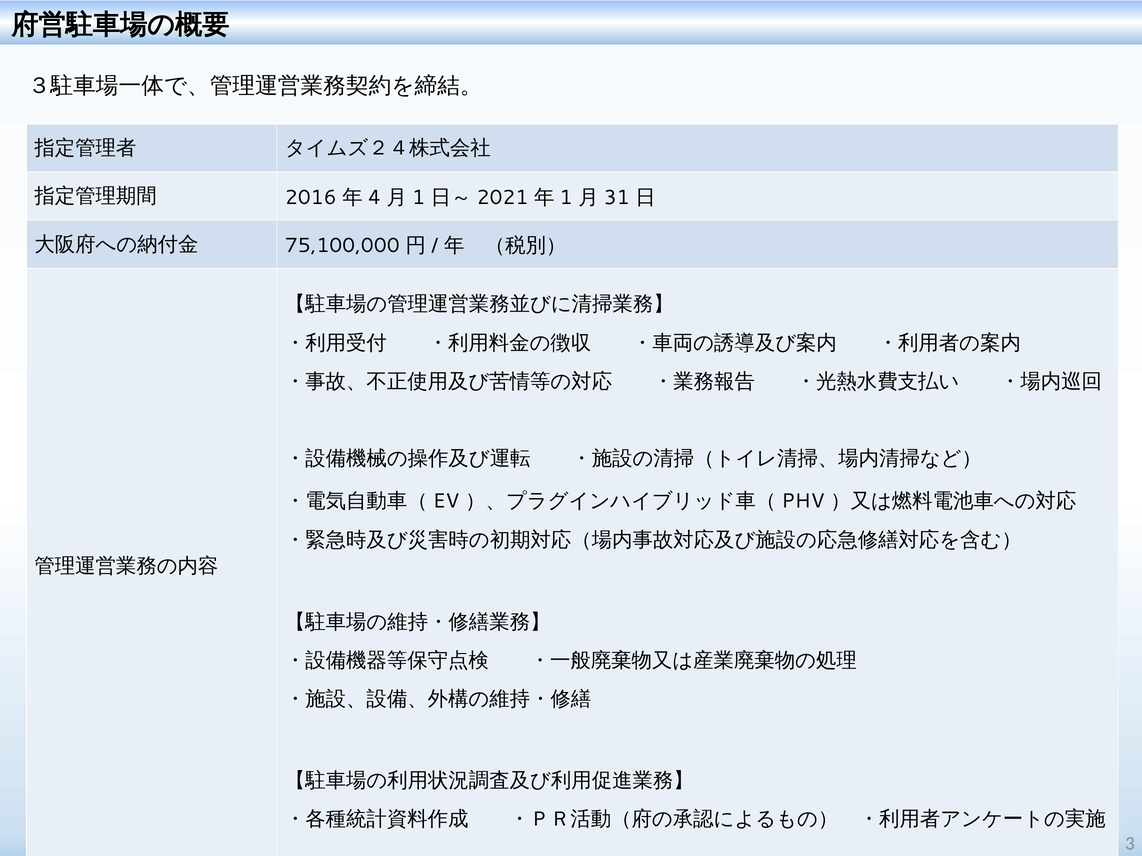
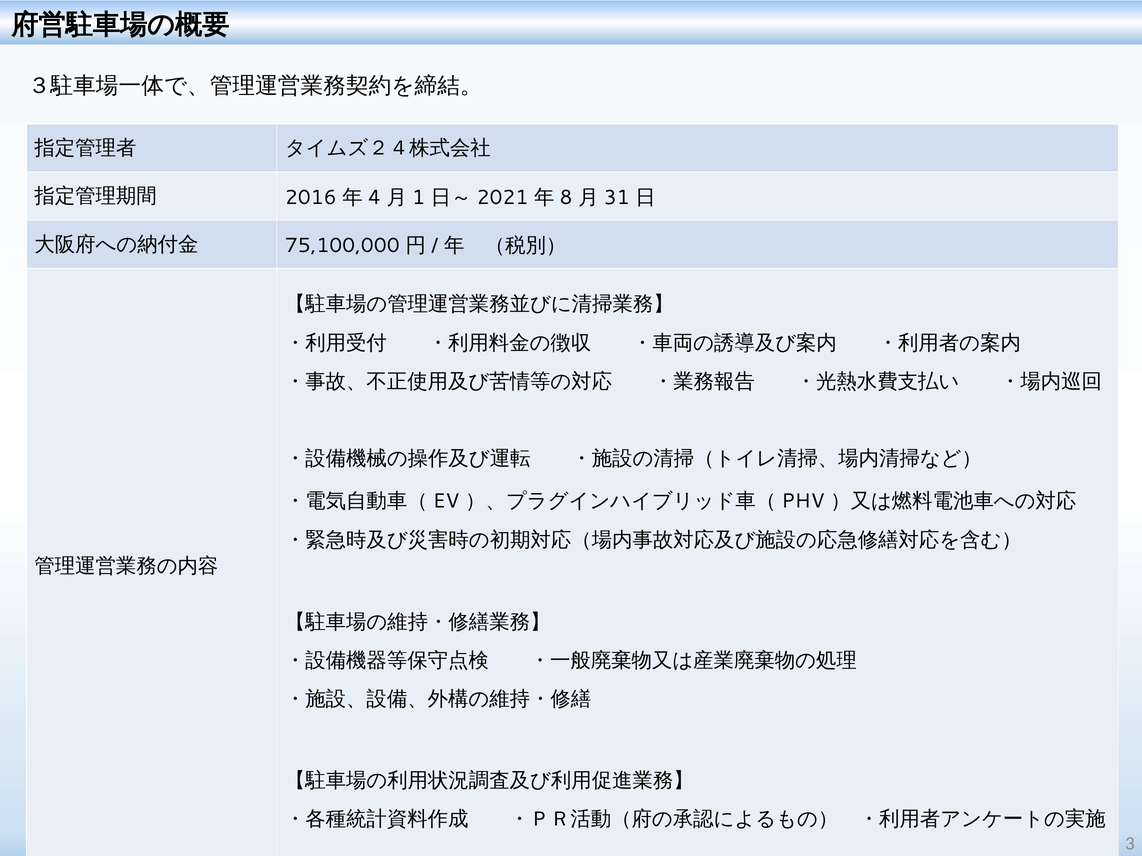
1: 1 -> 8 (566, 197)
